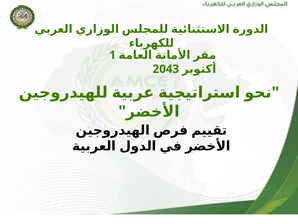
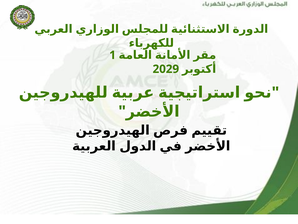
2043: 2043 -> 2029 (166, 69)
